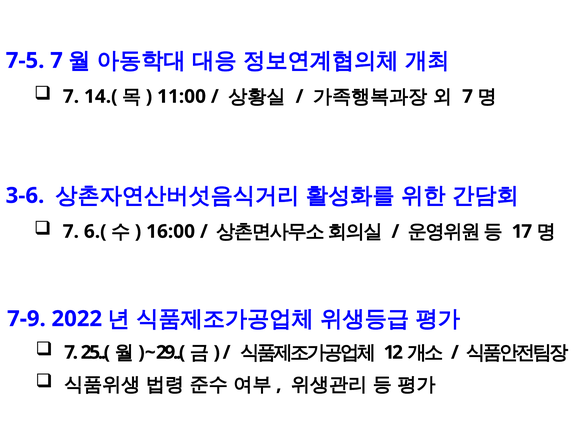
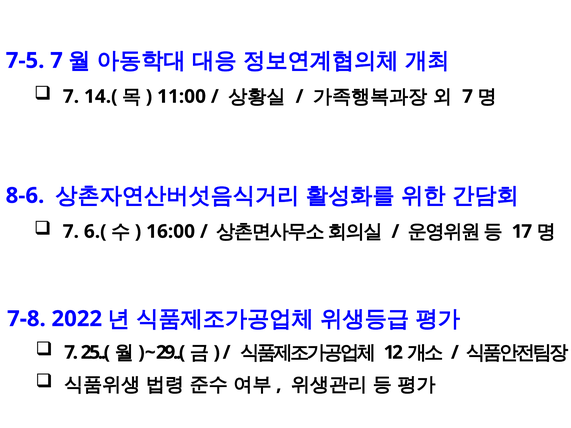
3-6: 3-6 -> 8-6 (25, 196)
7-9: 7-9 -> 7-8 (26, 319)
